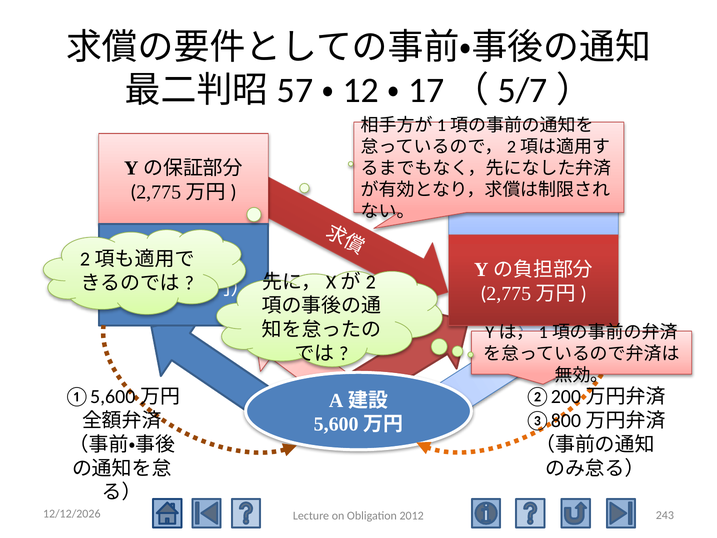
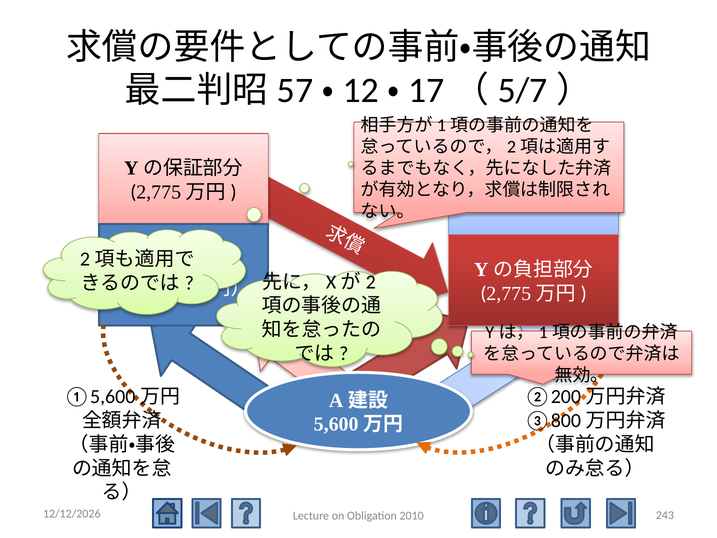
2012: 2012 -> 2010 (412, 515)
